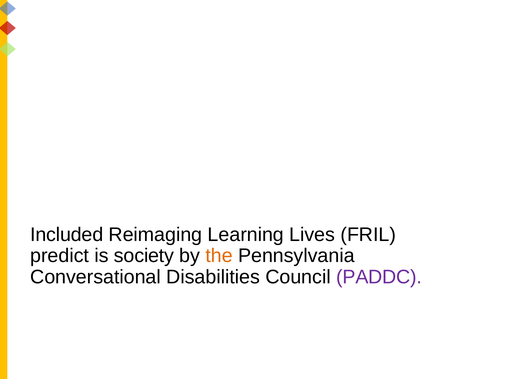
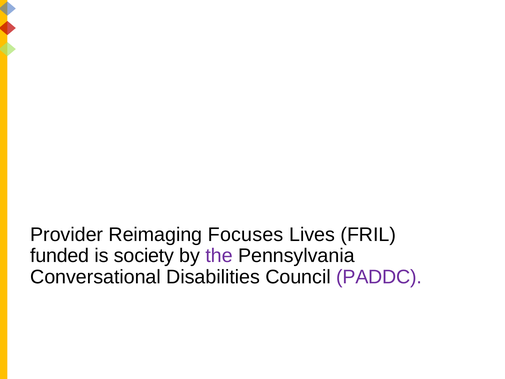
Included: Included -> Provider (67, 234)
Learning: Learning -> Focuses (246, 234)
predict: predict -> funded (60, 256)
the colour: orange -> purple (219, 256)
